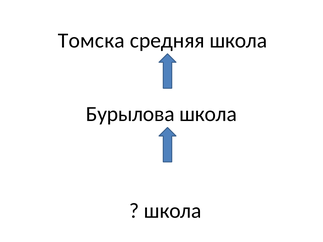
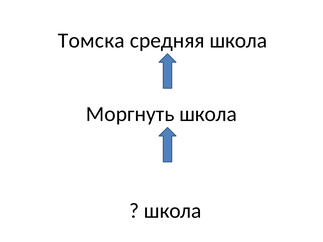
Бурылова: Бурылова -> Моргнуть (130, 114)
